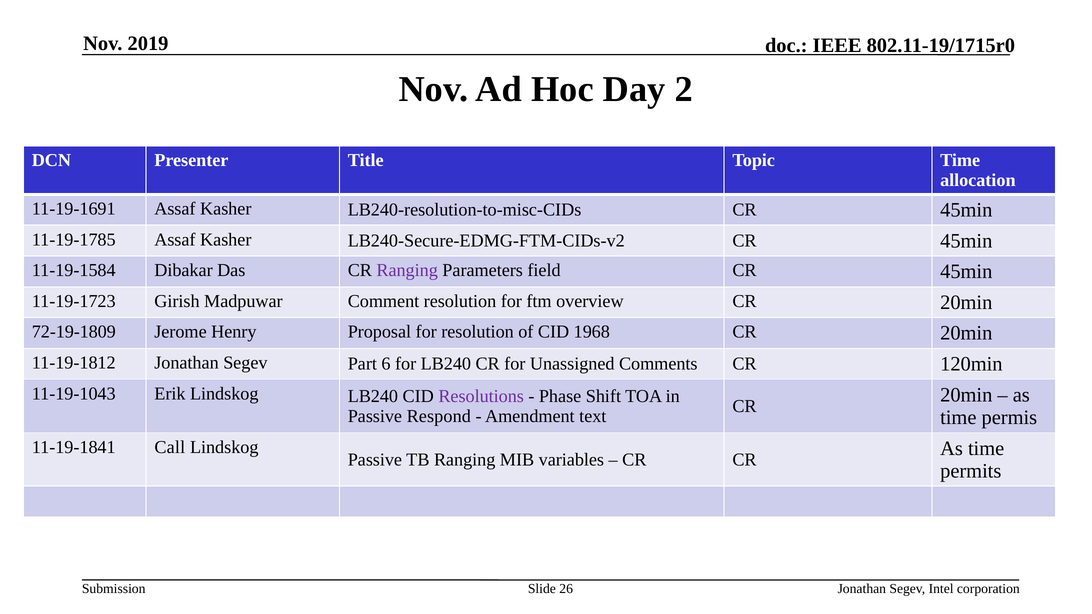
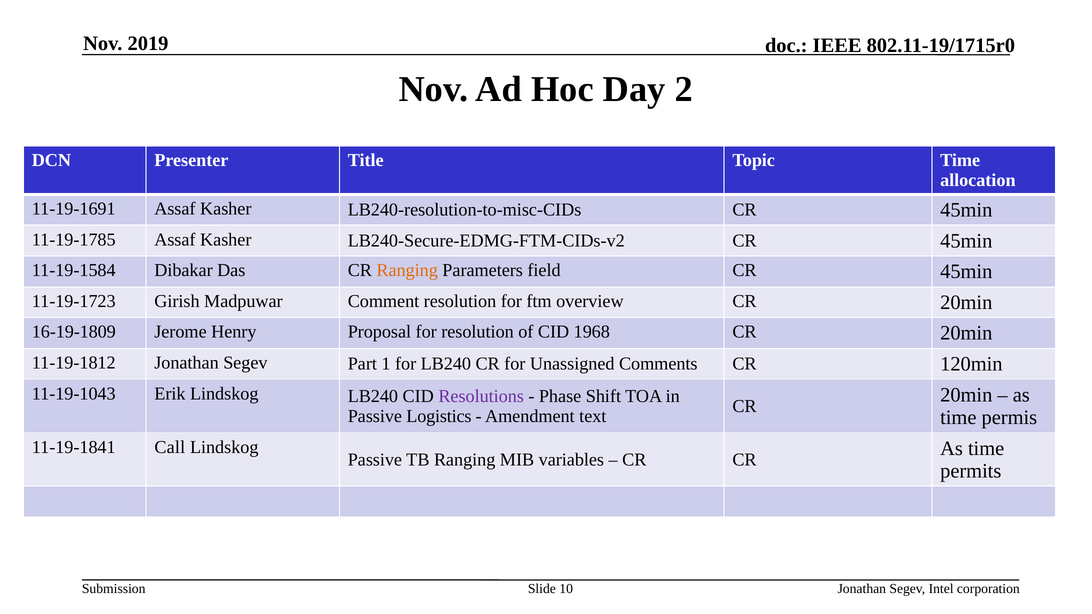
Ranging colour: purple -> orange (407, 270)
72-19-1809: 72-19-1809 -> 16-19-1809 (74, 332)
6: 6 -> 1 (386, 364)
Respond: Respond -> Logistics (439, 416)
26: 26 -> 10 (566, 589)
